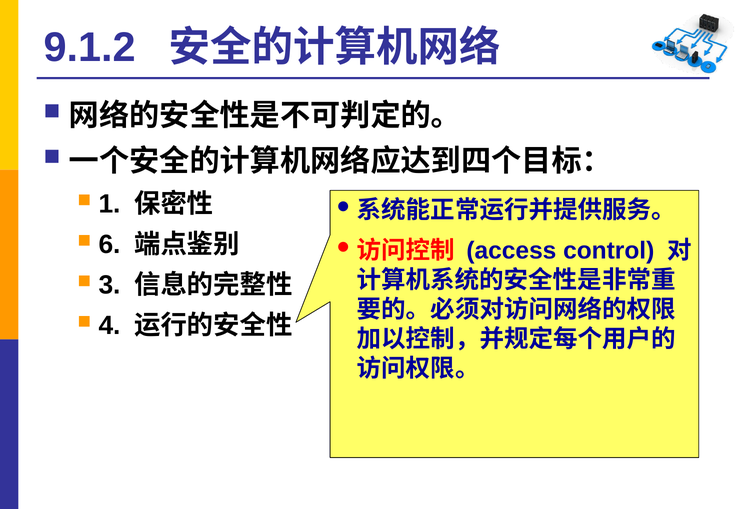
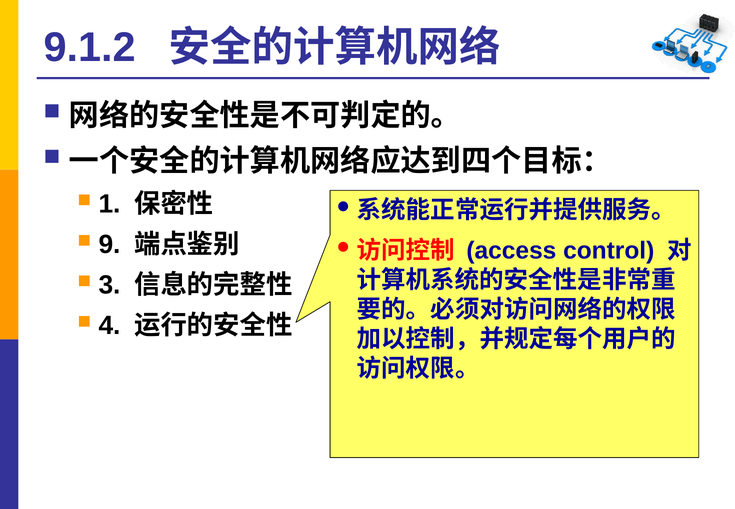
6: 6 -> 9 (110, 244)
